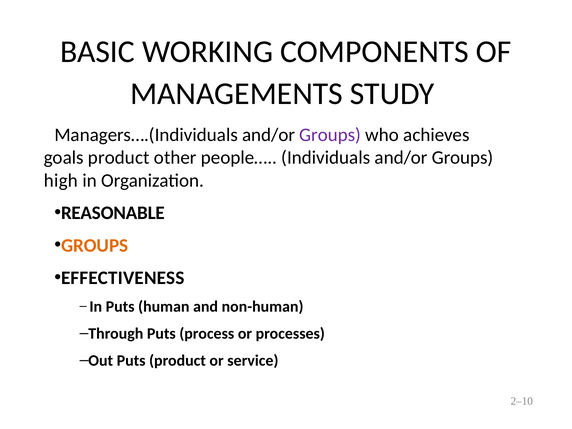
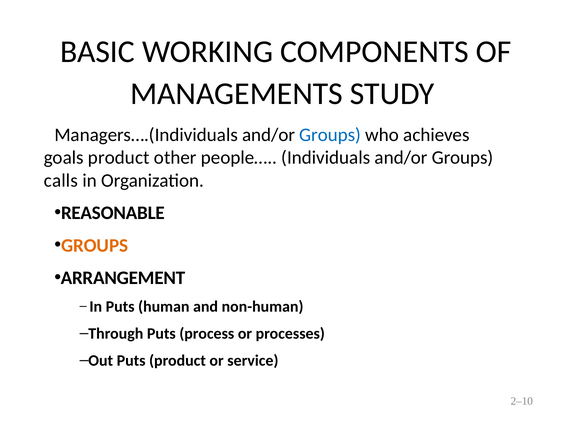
Groups colour: purple -> blue (330, 135)
high: high -> calls (61, 181)
EFFECTIVENESS: EFFECTIVENESS -> ARRANGEMENT (123, 278)
